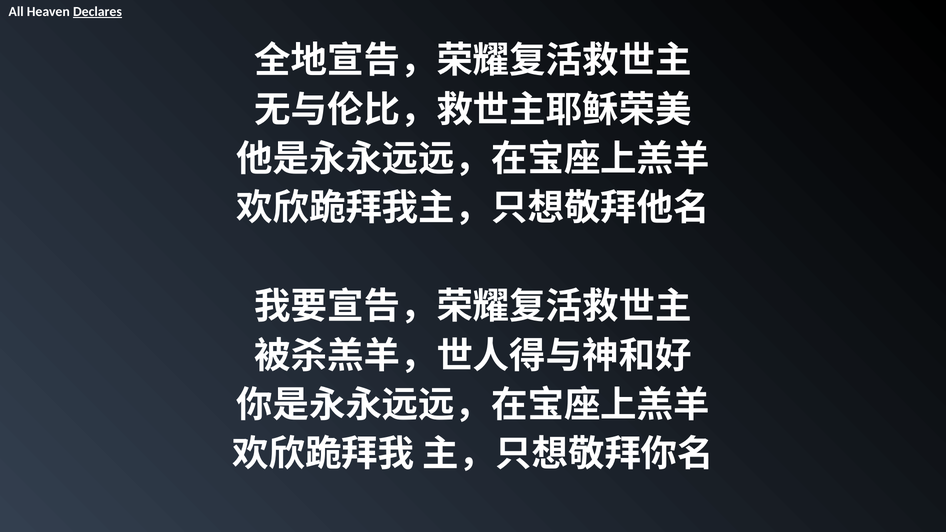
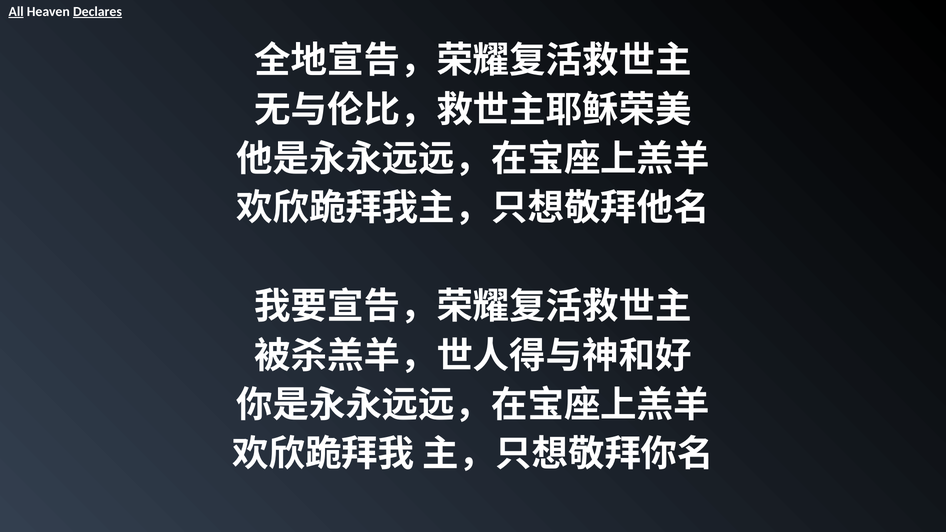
All underline: none -> present (16, 12)
